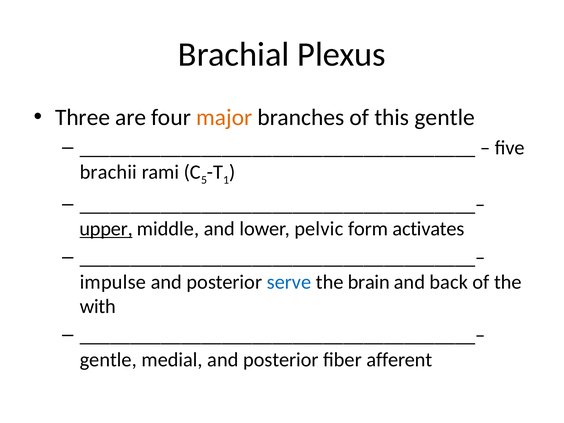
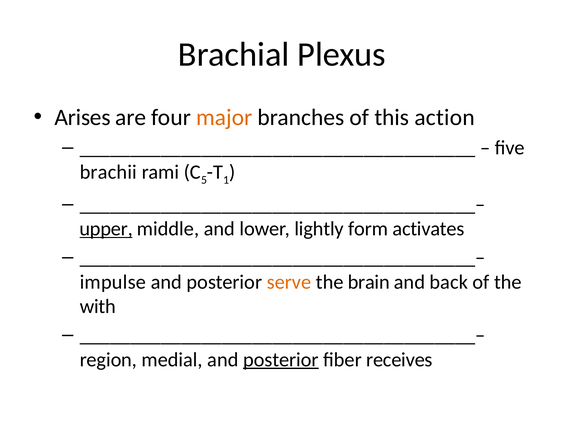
Three: Three -> Arises (83, 117)
this gentle: gentle -> action (445, 117)
pelvic: pelvic -> lightly (319, 229)
serve colour: blue -> orange (289, 282)
gentle: gentle -> region (108, 360)
posterior underline: none -> present (281, 360)
afferent: afferent -> receives (399, 360)
